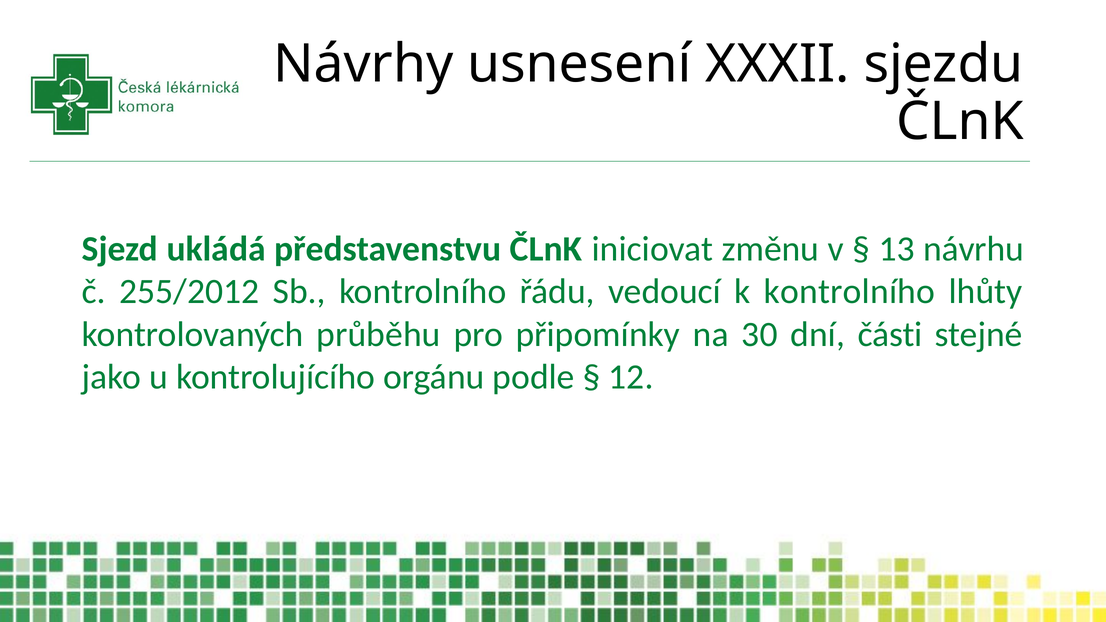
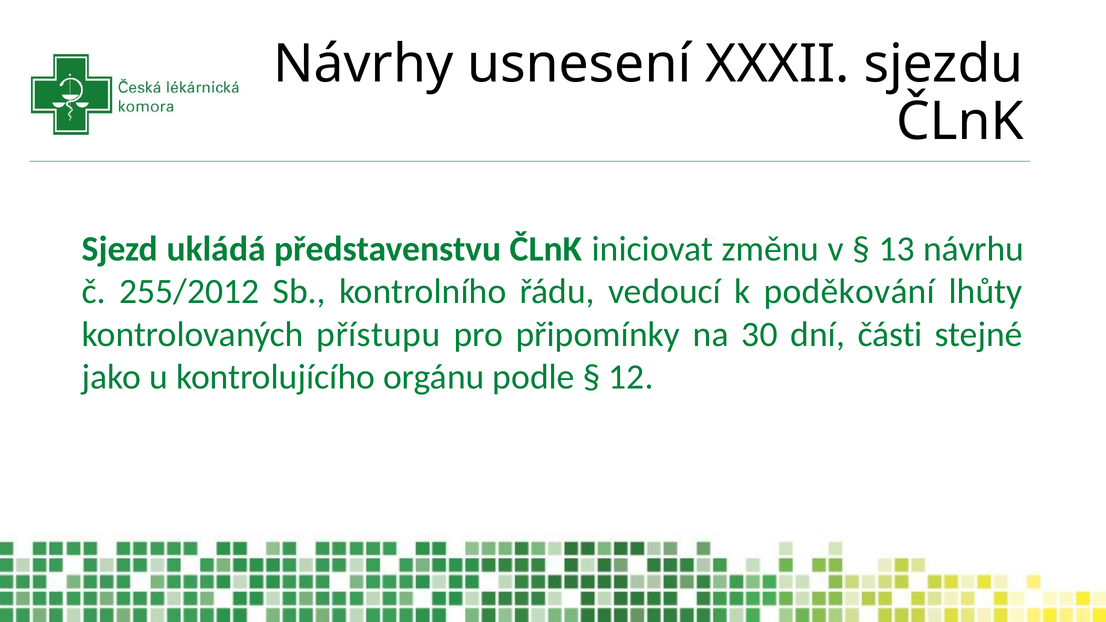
k kontrolního: kontrolního -> poděkování (849, 292)
průběhu: průběhu -> přístupu (378, 335)
